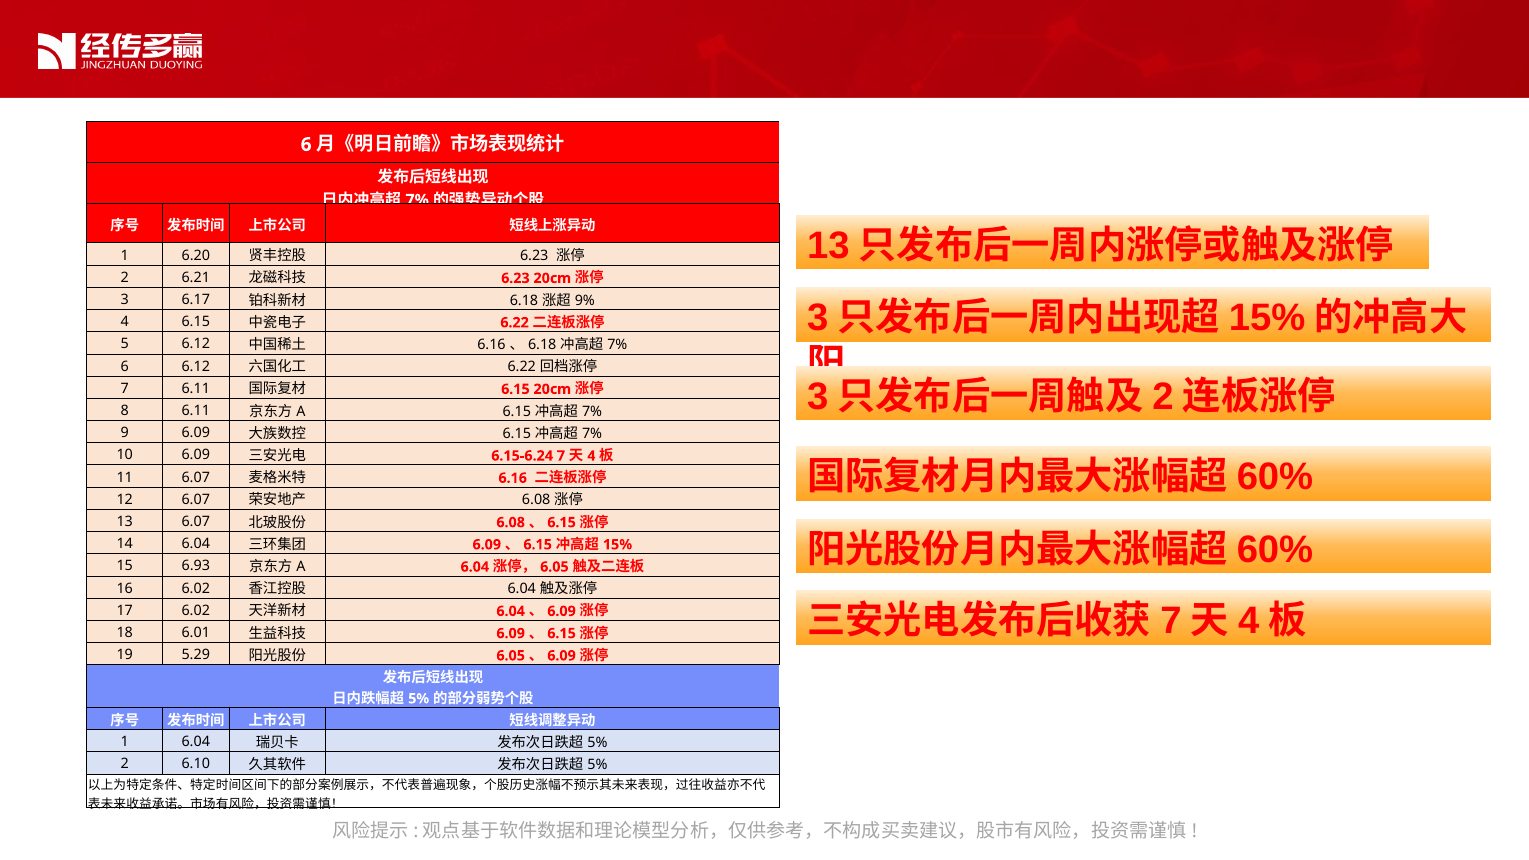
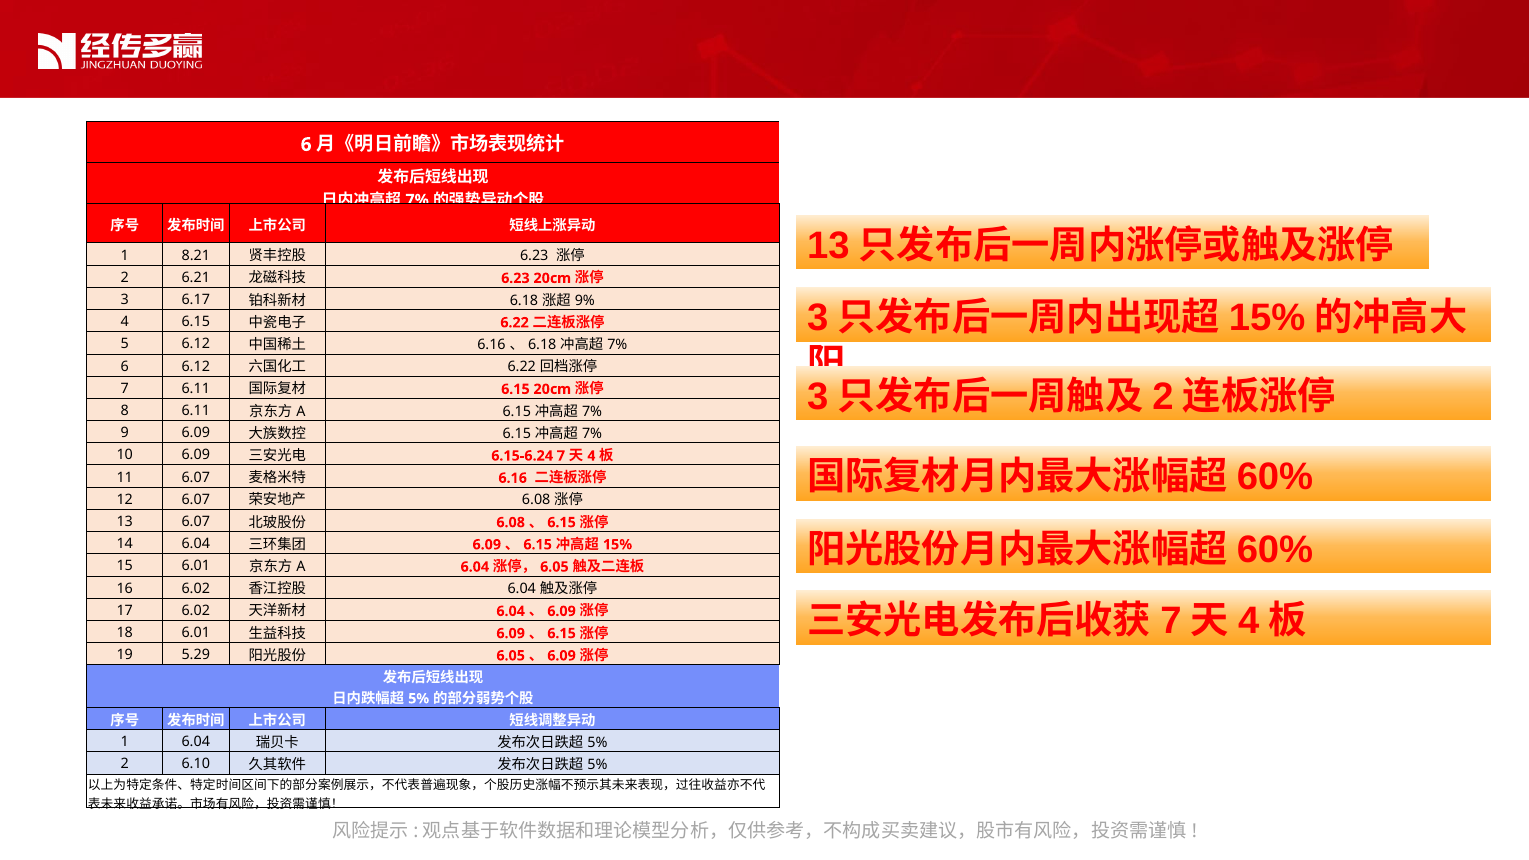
6.20: 6.20 -> 8.21 (196, 255)
15 6.93: 6.93 -> 6.01 (196, 566)
